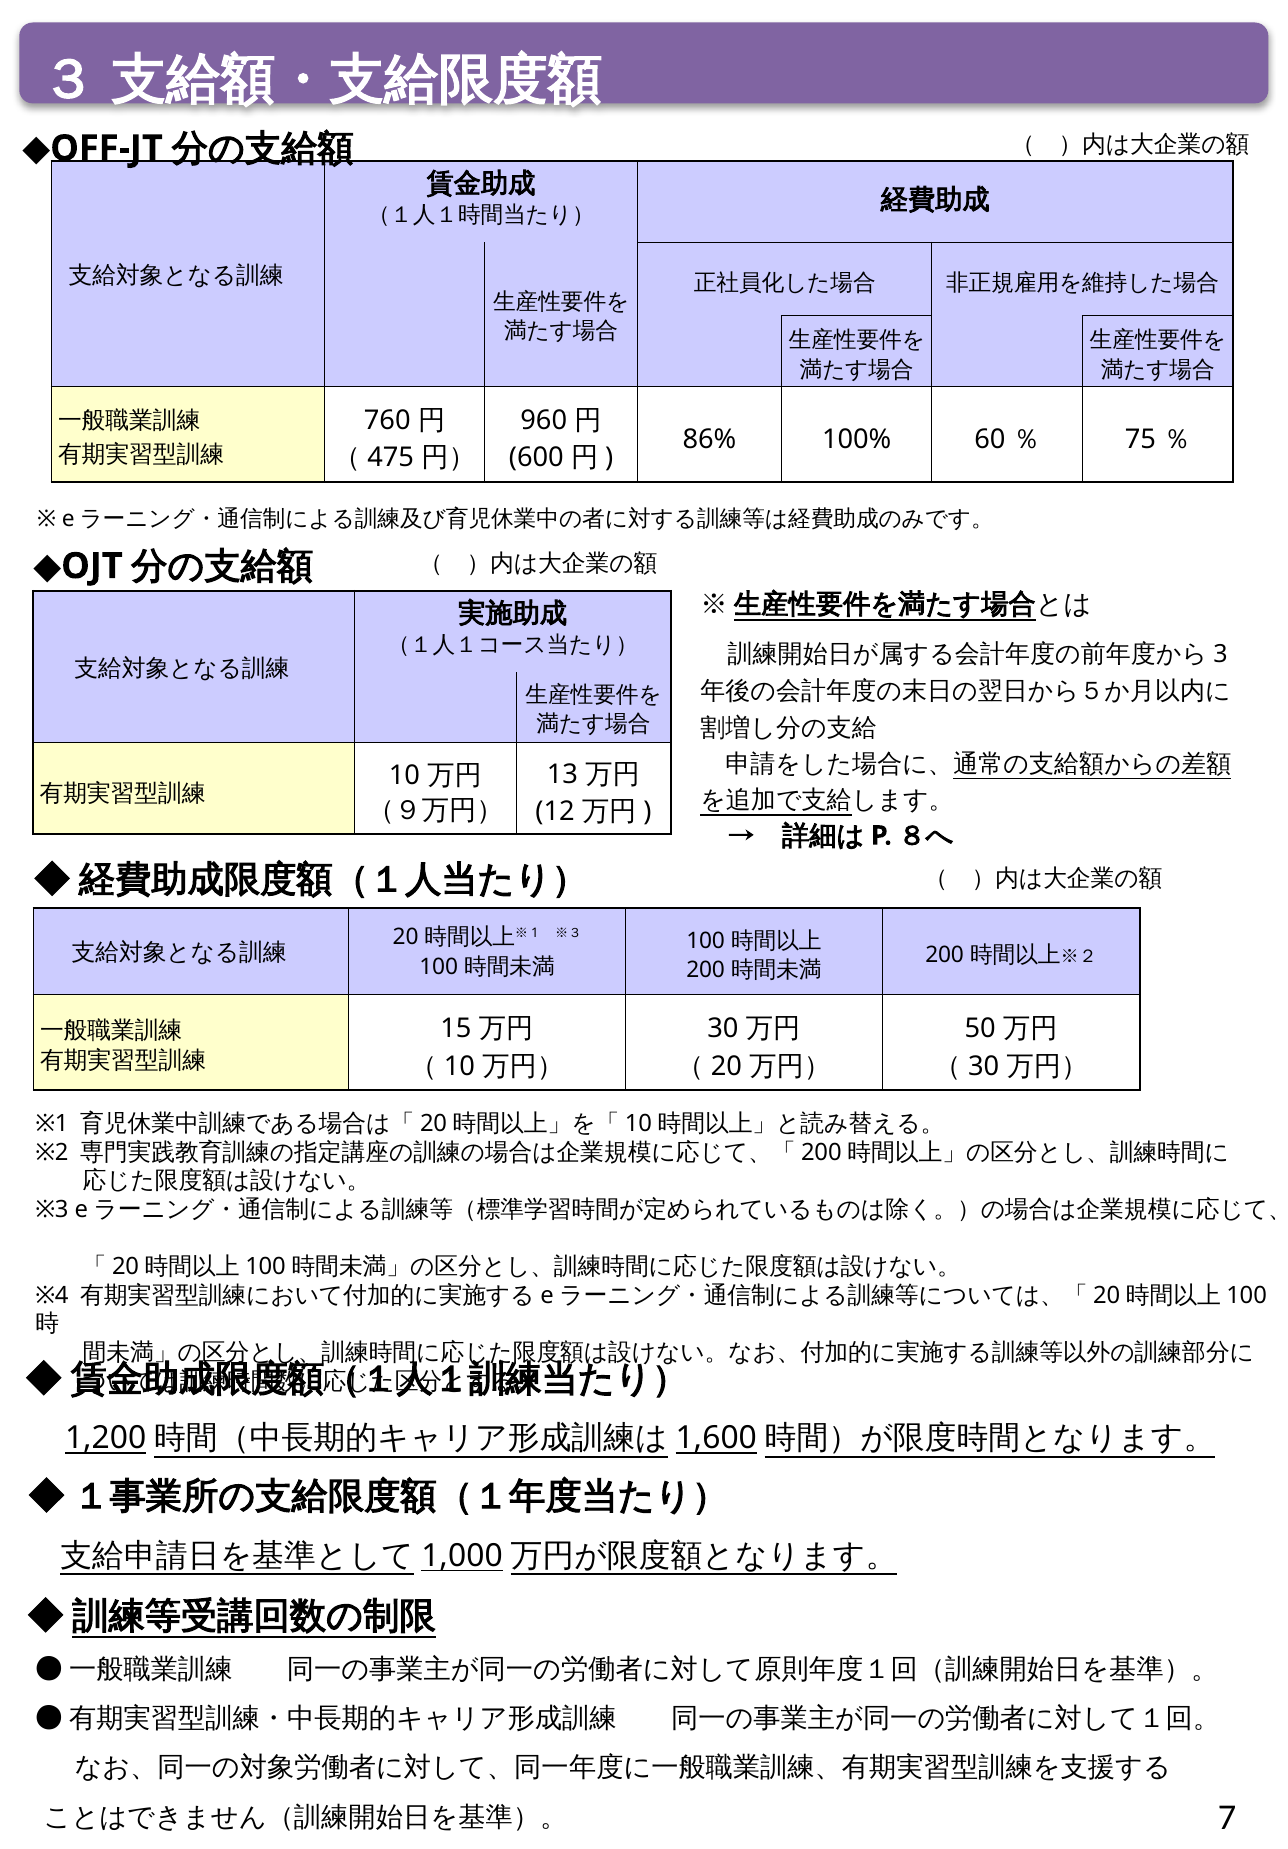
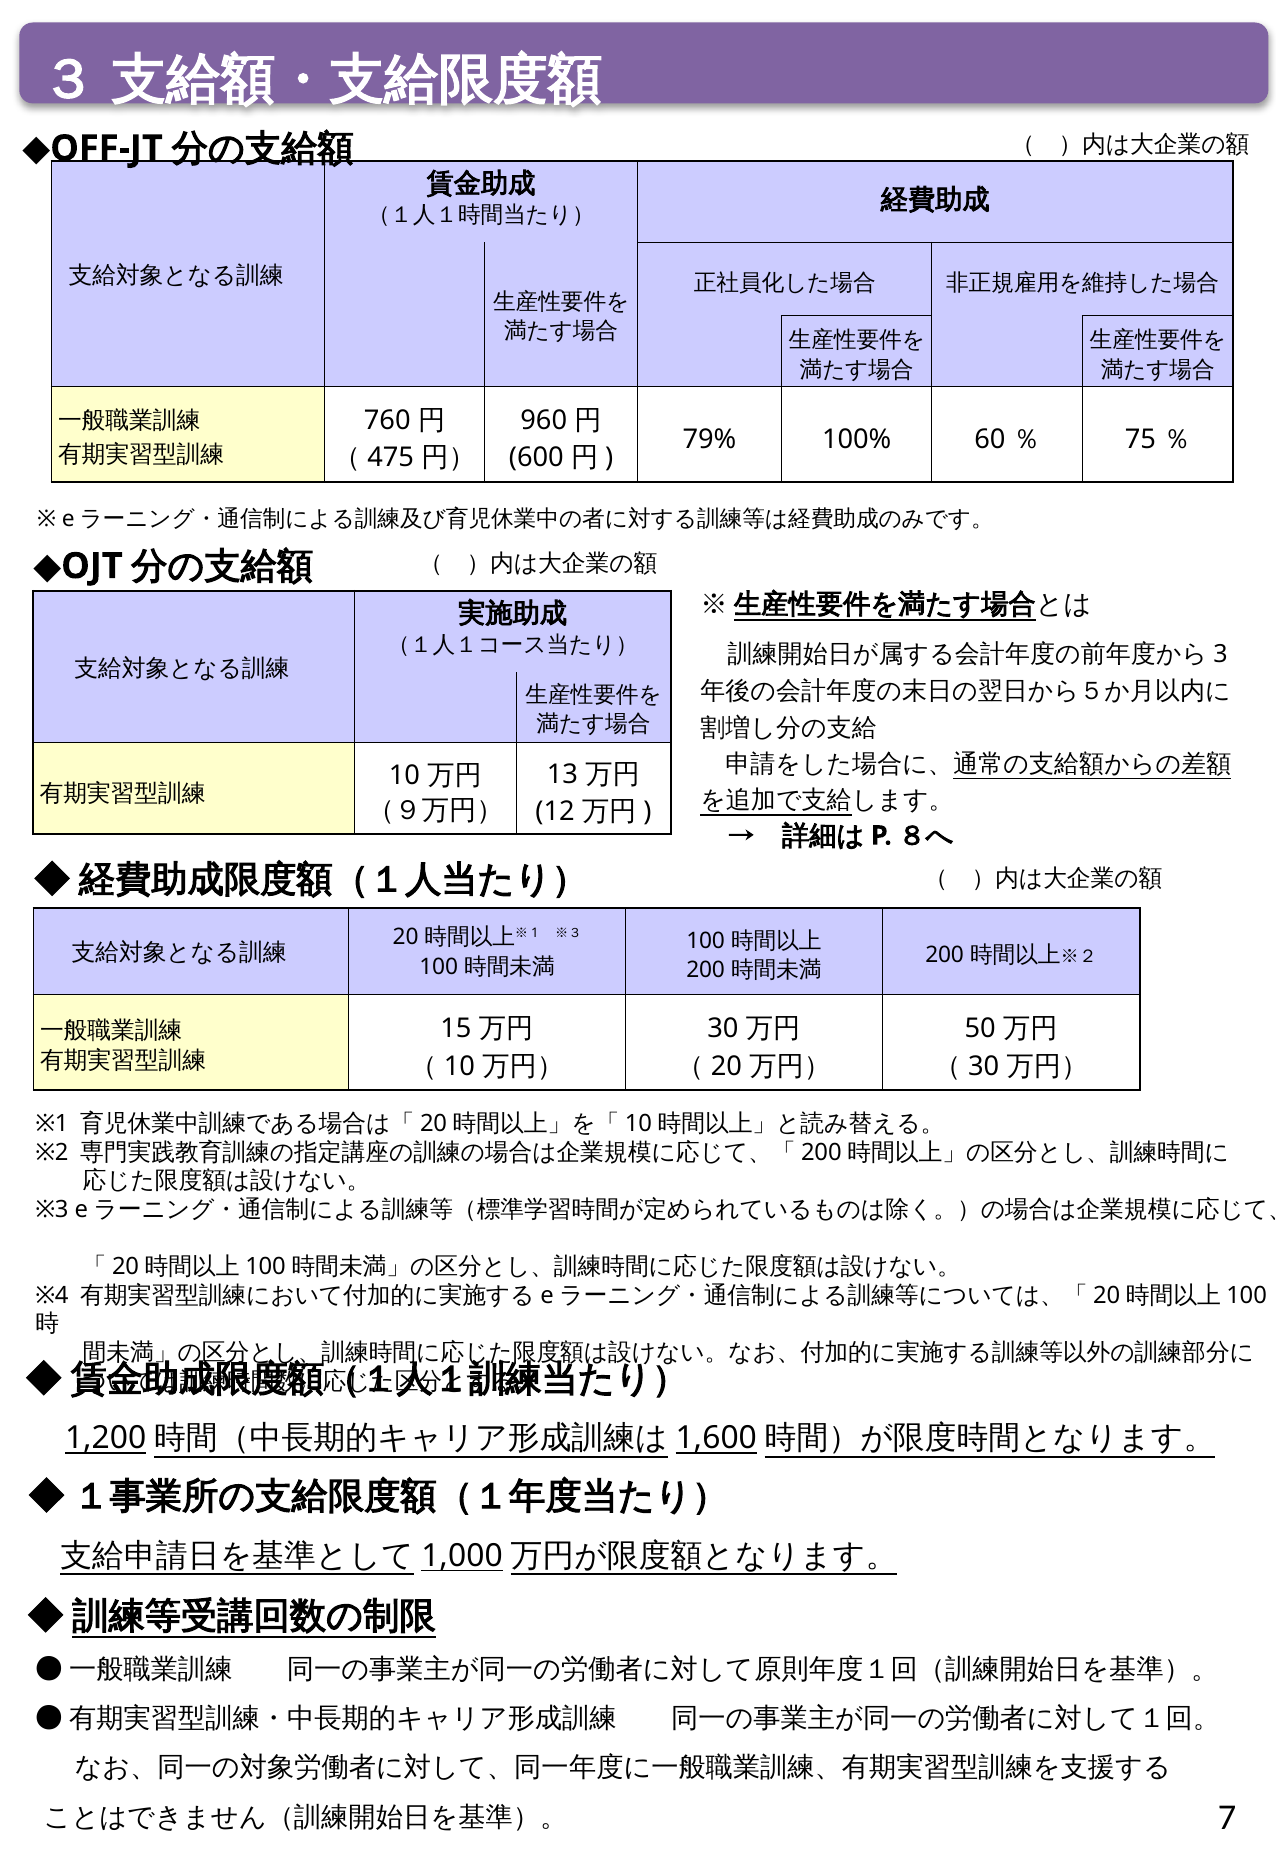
86%: 86% -> 79% (709, 439)
